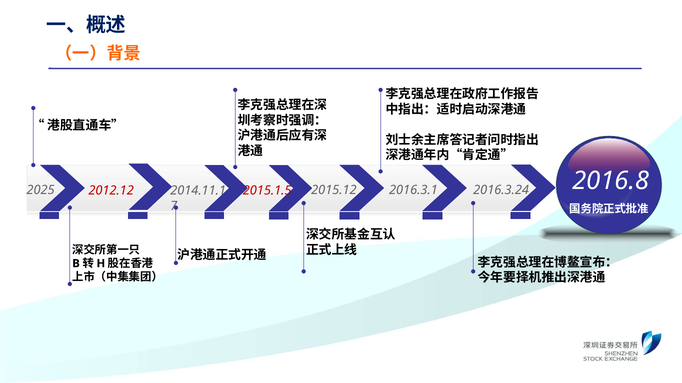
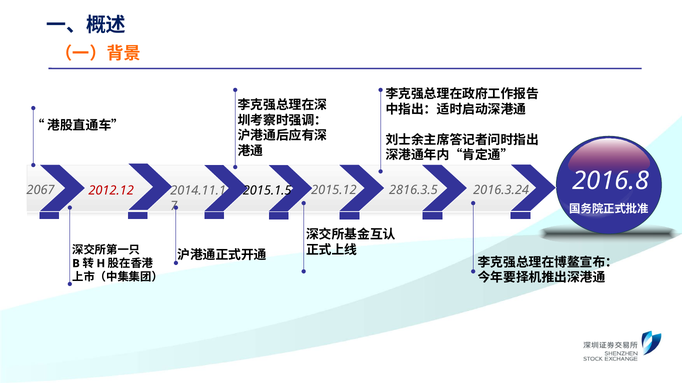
2025: 2025 -> 2067 (41, 190)
2016.3.1: 2016.3.1 -> 2816.3.5 (413, 190)
2015.1.5 colour: red -> black (267, 191)
